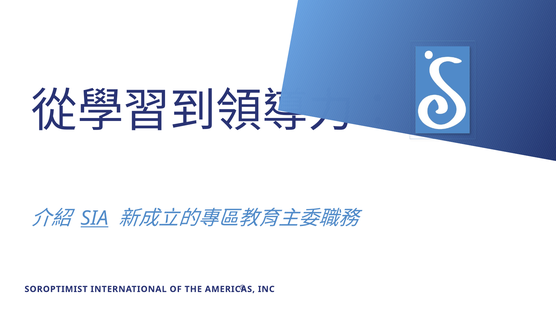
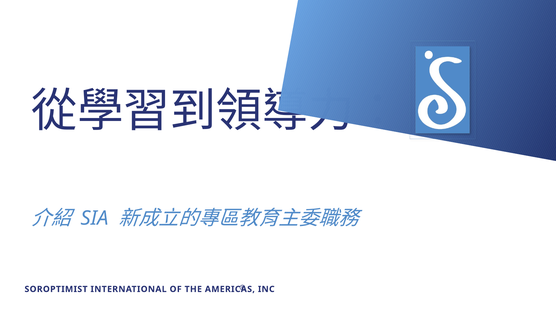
SIA underline: present -> none (94, 218)
